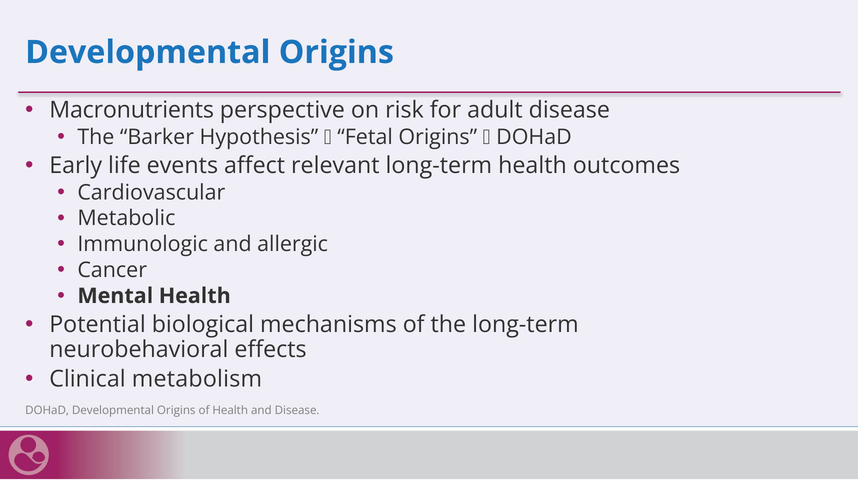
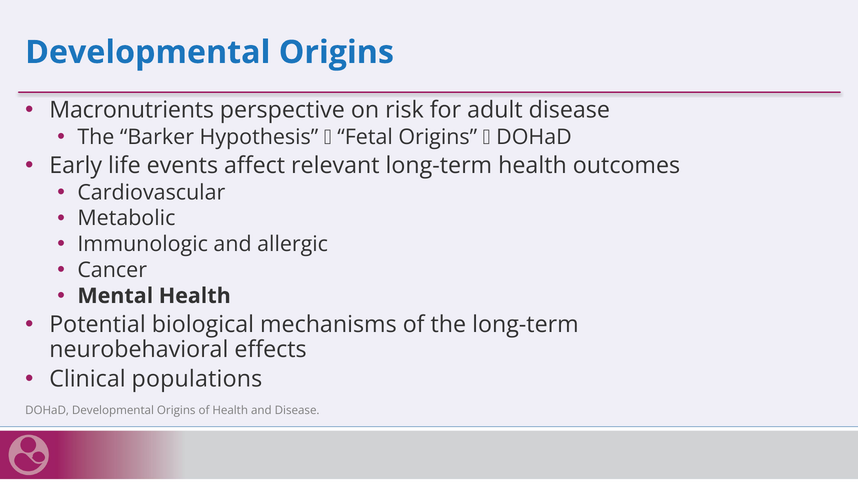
metabolism: metabolism -> populations (197, 379)
